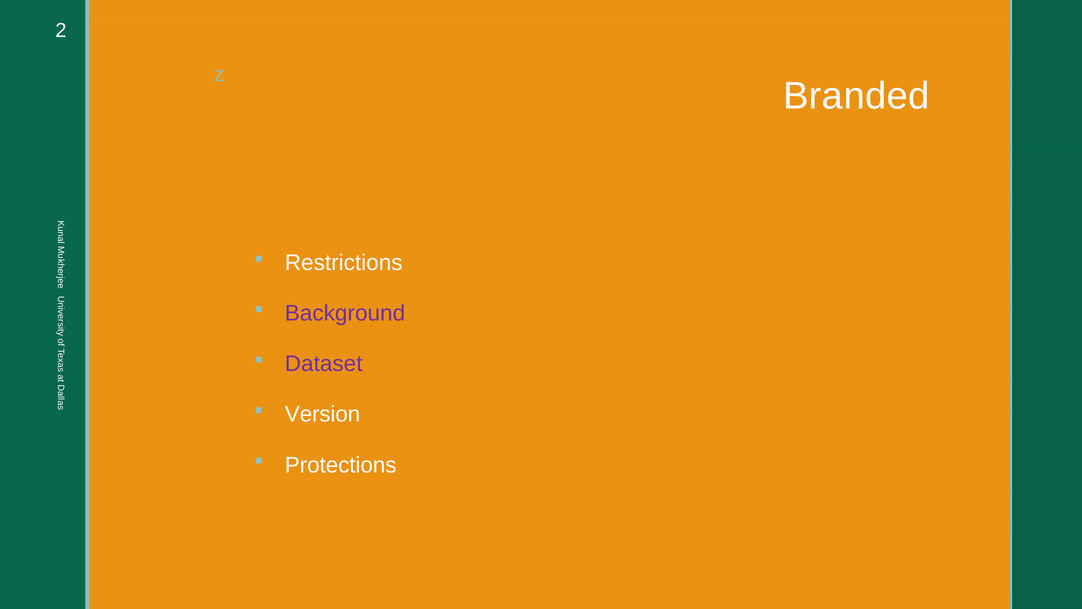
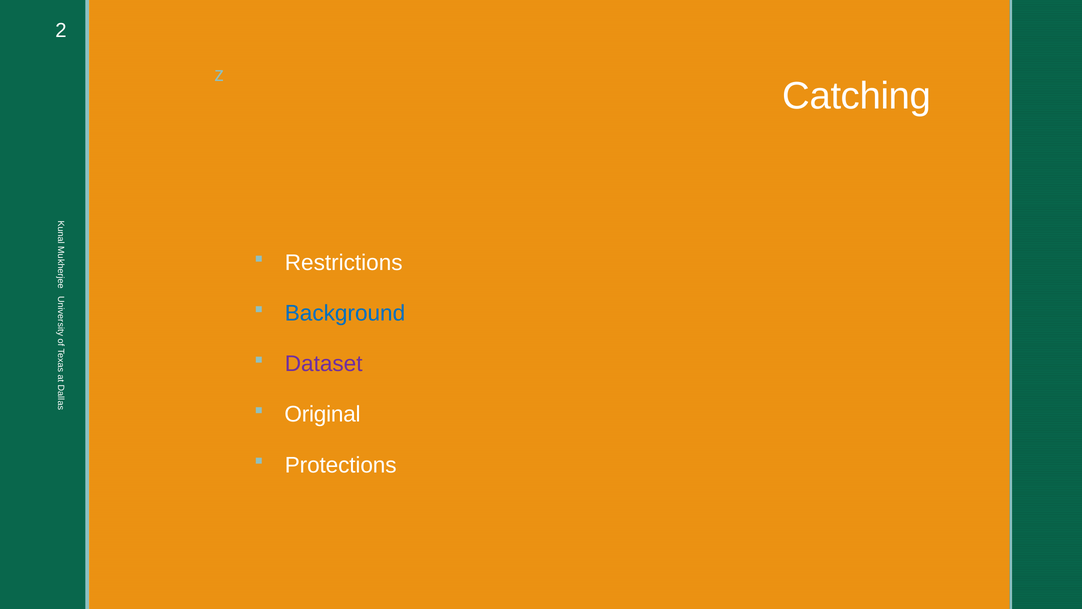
Branded: Branded -> Catching (857, 96)
Background colour: purple -> blue (345, 313)
Version: Version -> Original (323, 414)
